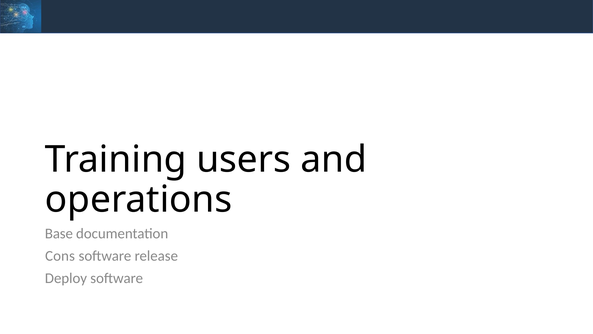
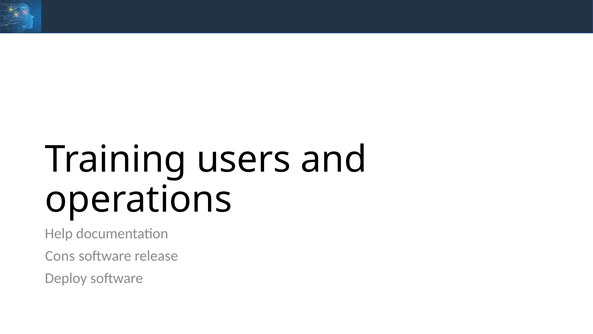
Base: Base -> Help (59, 233)
